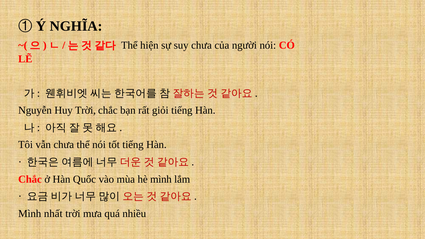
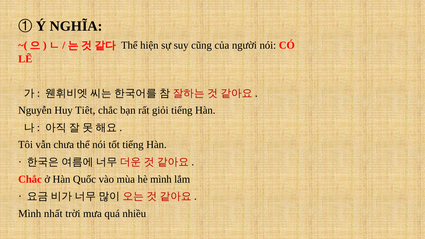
suy chưa: chưa -> cũng (202, 45)
Huy Trời: Trời -> Tiêt (85, 110)
